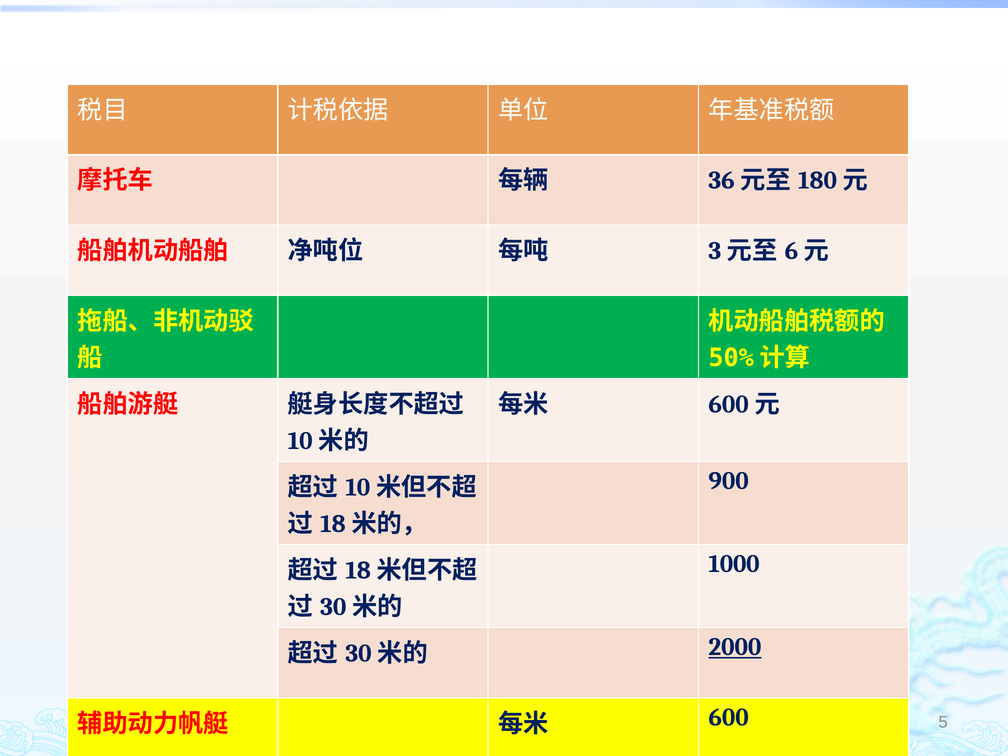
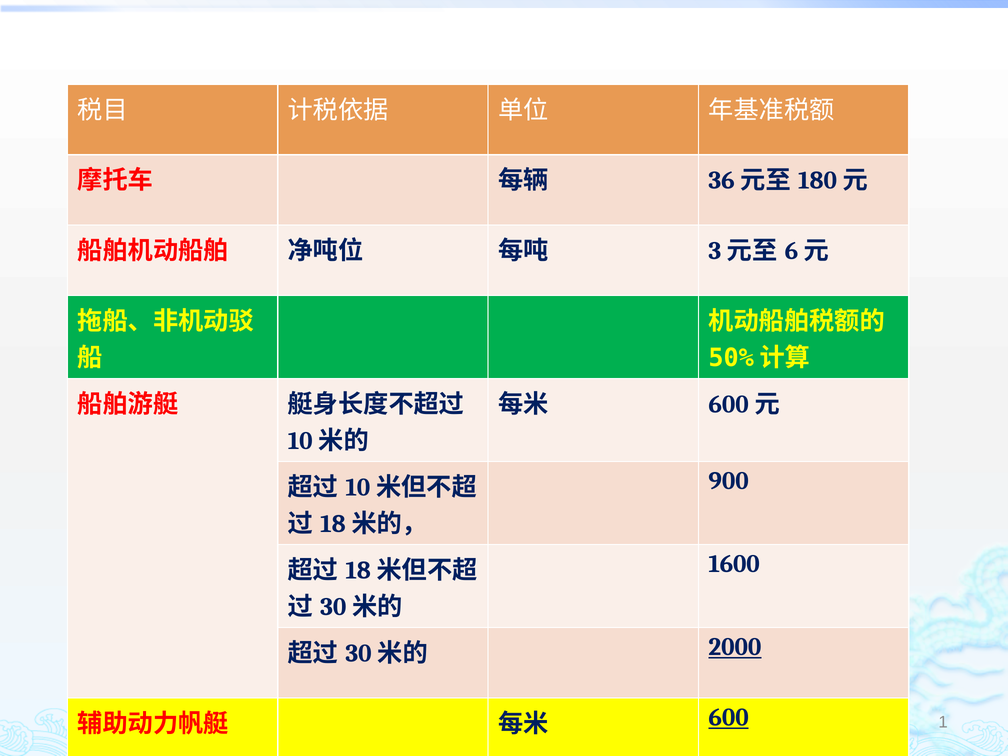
1000: 1000 -> 1600 (734, 564)
600 underline: none -> present (729, 717)
5: 5 -> 1 (943, 722)
